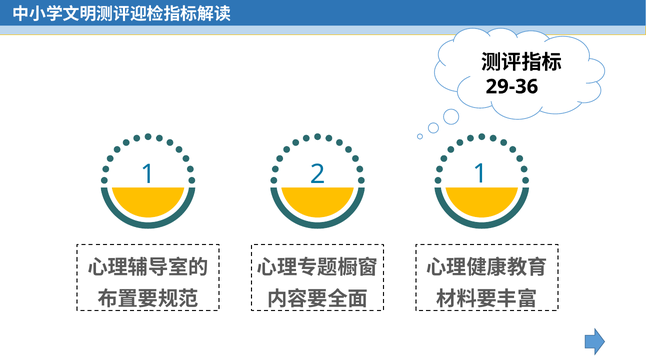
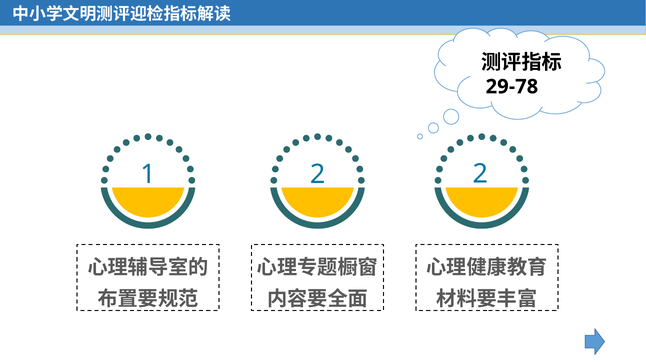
29-36: 29-36 -> 29-78 (512, 87)
1 1: 1 -> 2 (480, 174)
